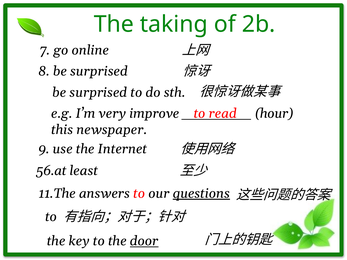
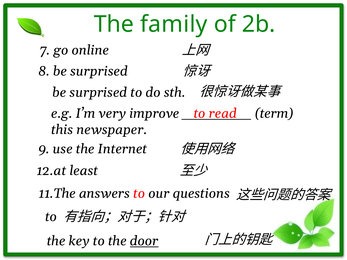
taking: taking -> family (174, 24)
hour: hour -> term (274, 114)
56.at: 56.at -> 12.at (51, 171)
questions underline: present -> none (201, 194)
